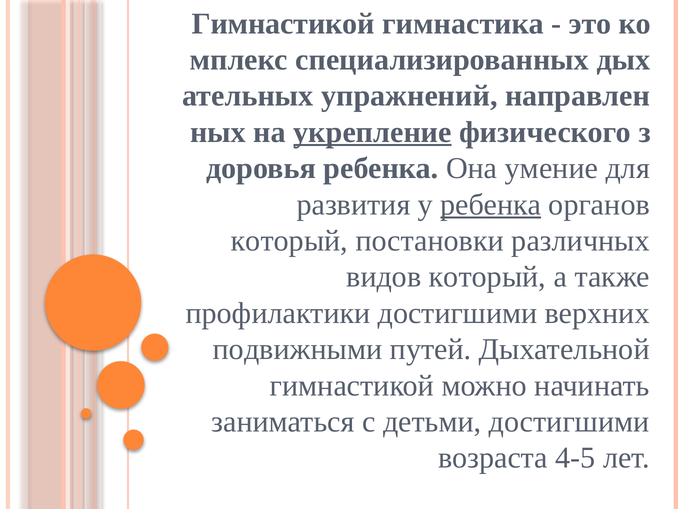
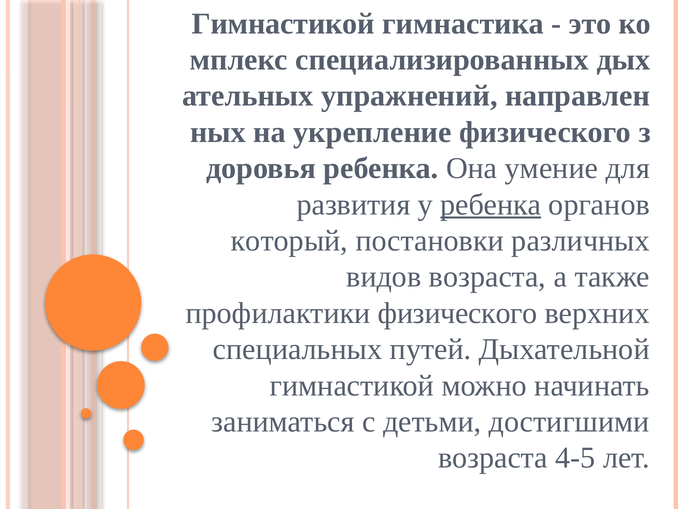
укрепление underline: present -> none (372, 132)
видов который: который -> возраста (487, 277)
профилактики достигшими: достигшими -> физического (458, 313)
подвижными: подвижными -> специальных (298, 349)
